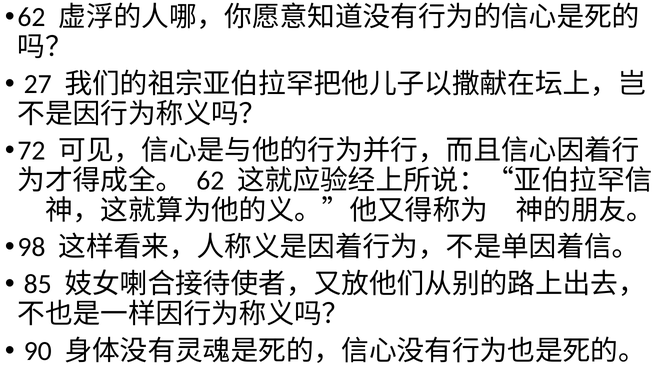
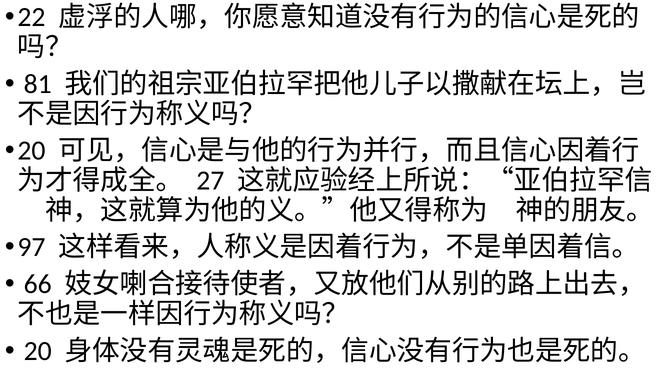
62: 62 -> 22 (31, 17)
27: 27 -> 81 (38, 84)
72: 72 -> 20 (31, 151)
62: 62 -> 27 (210, 181)
98: 98 -> 97 (31, 247)
85: 85 -> 66 (38, 284)
90: 90 -> 20 (38, 351)
